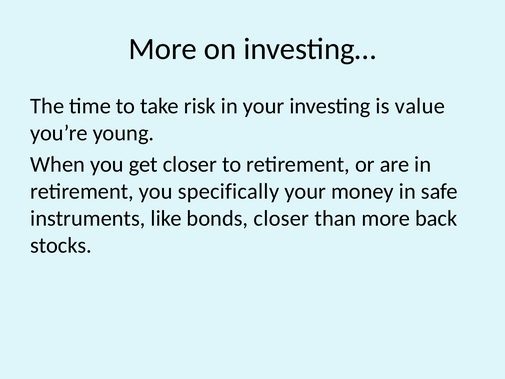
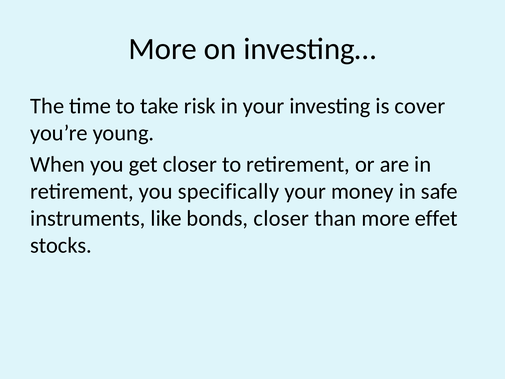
value: value -> cover (420, 106)
back: back -> effet (436, 218)
